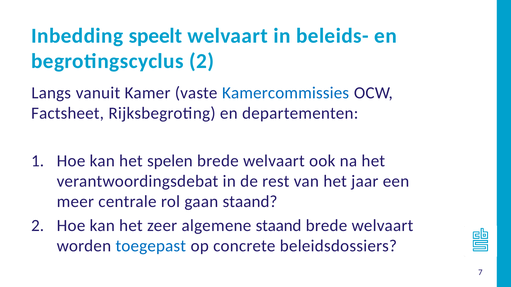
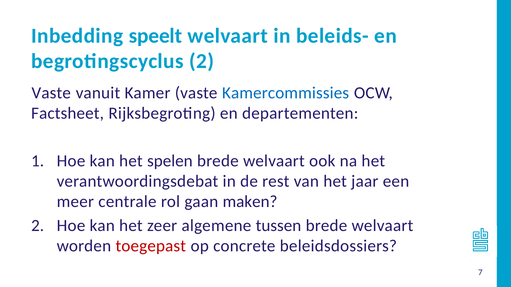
Langs: Langs -> Vaste (51, 93)
gaan staand: staand -> maken (250, 202)
algemene staand: staand -> tussen (278, 226)
toegepast colour: blue -> red (151, 246)
